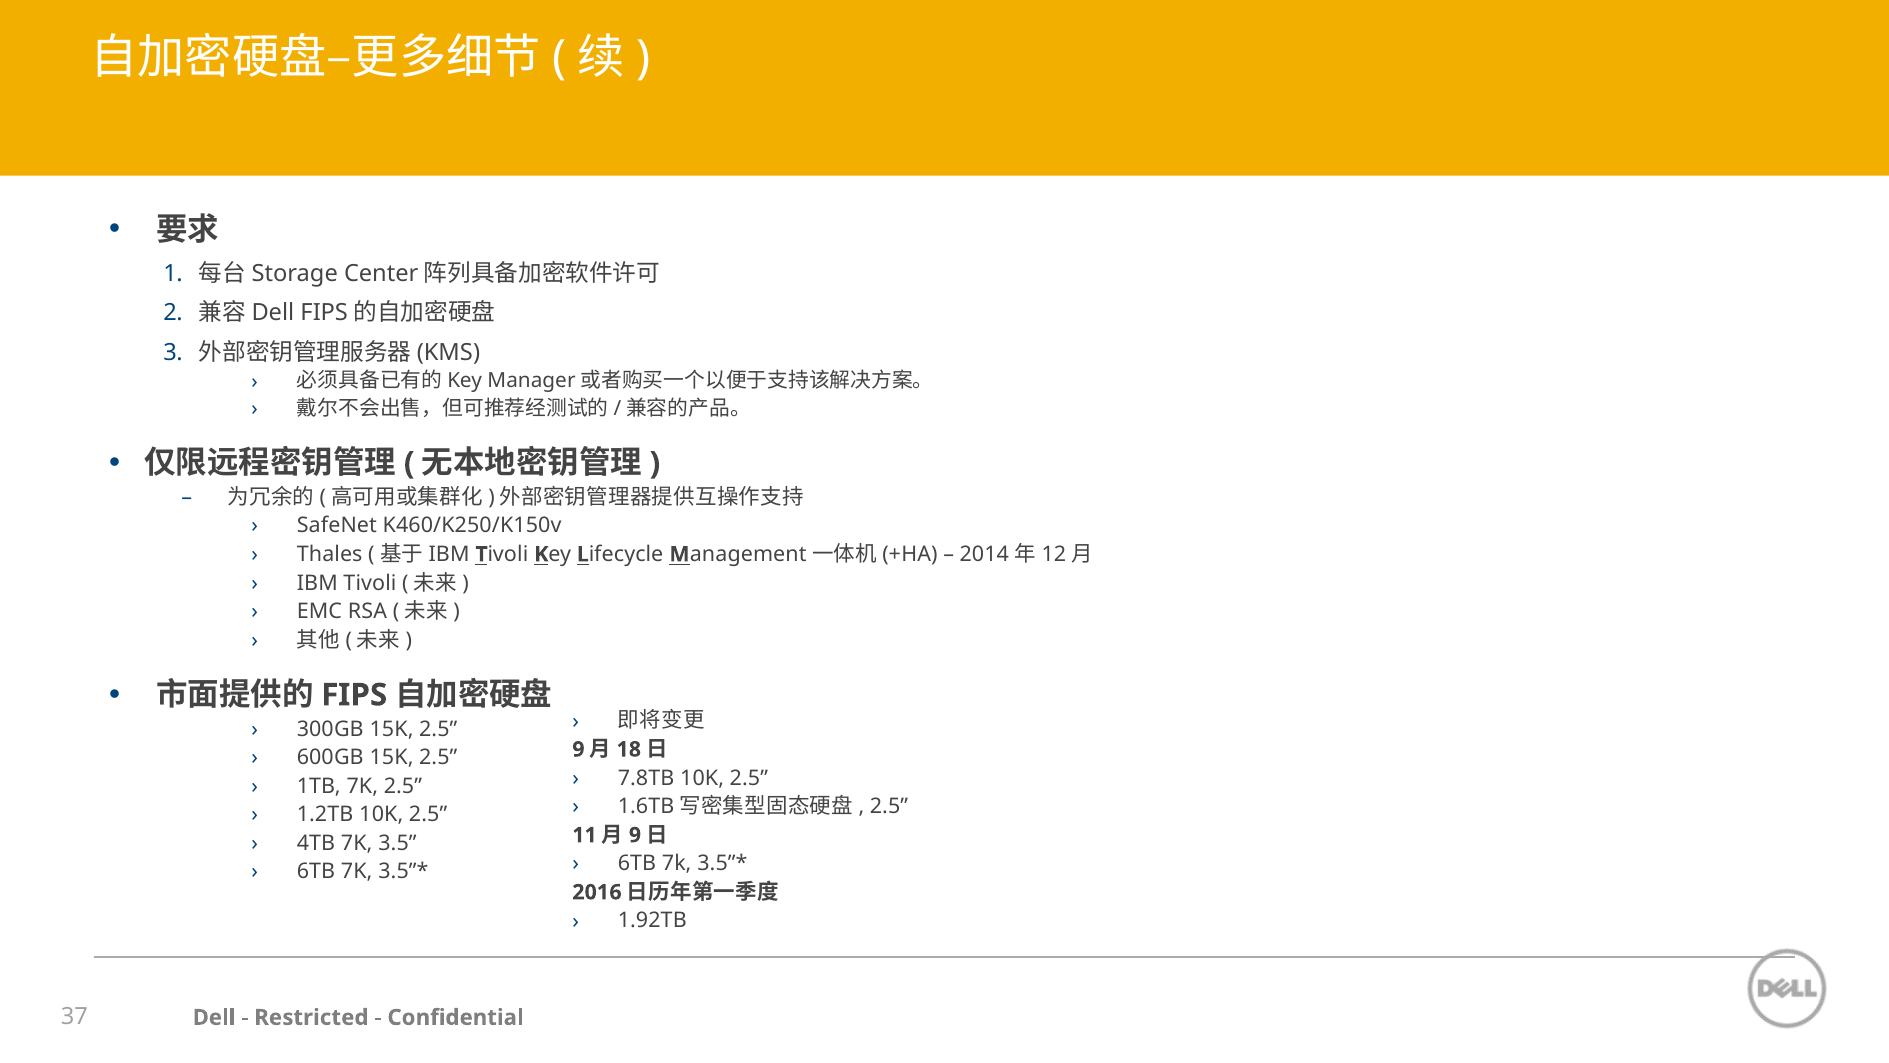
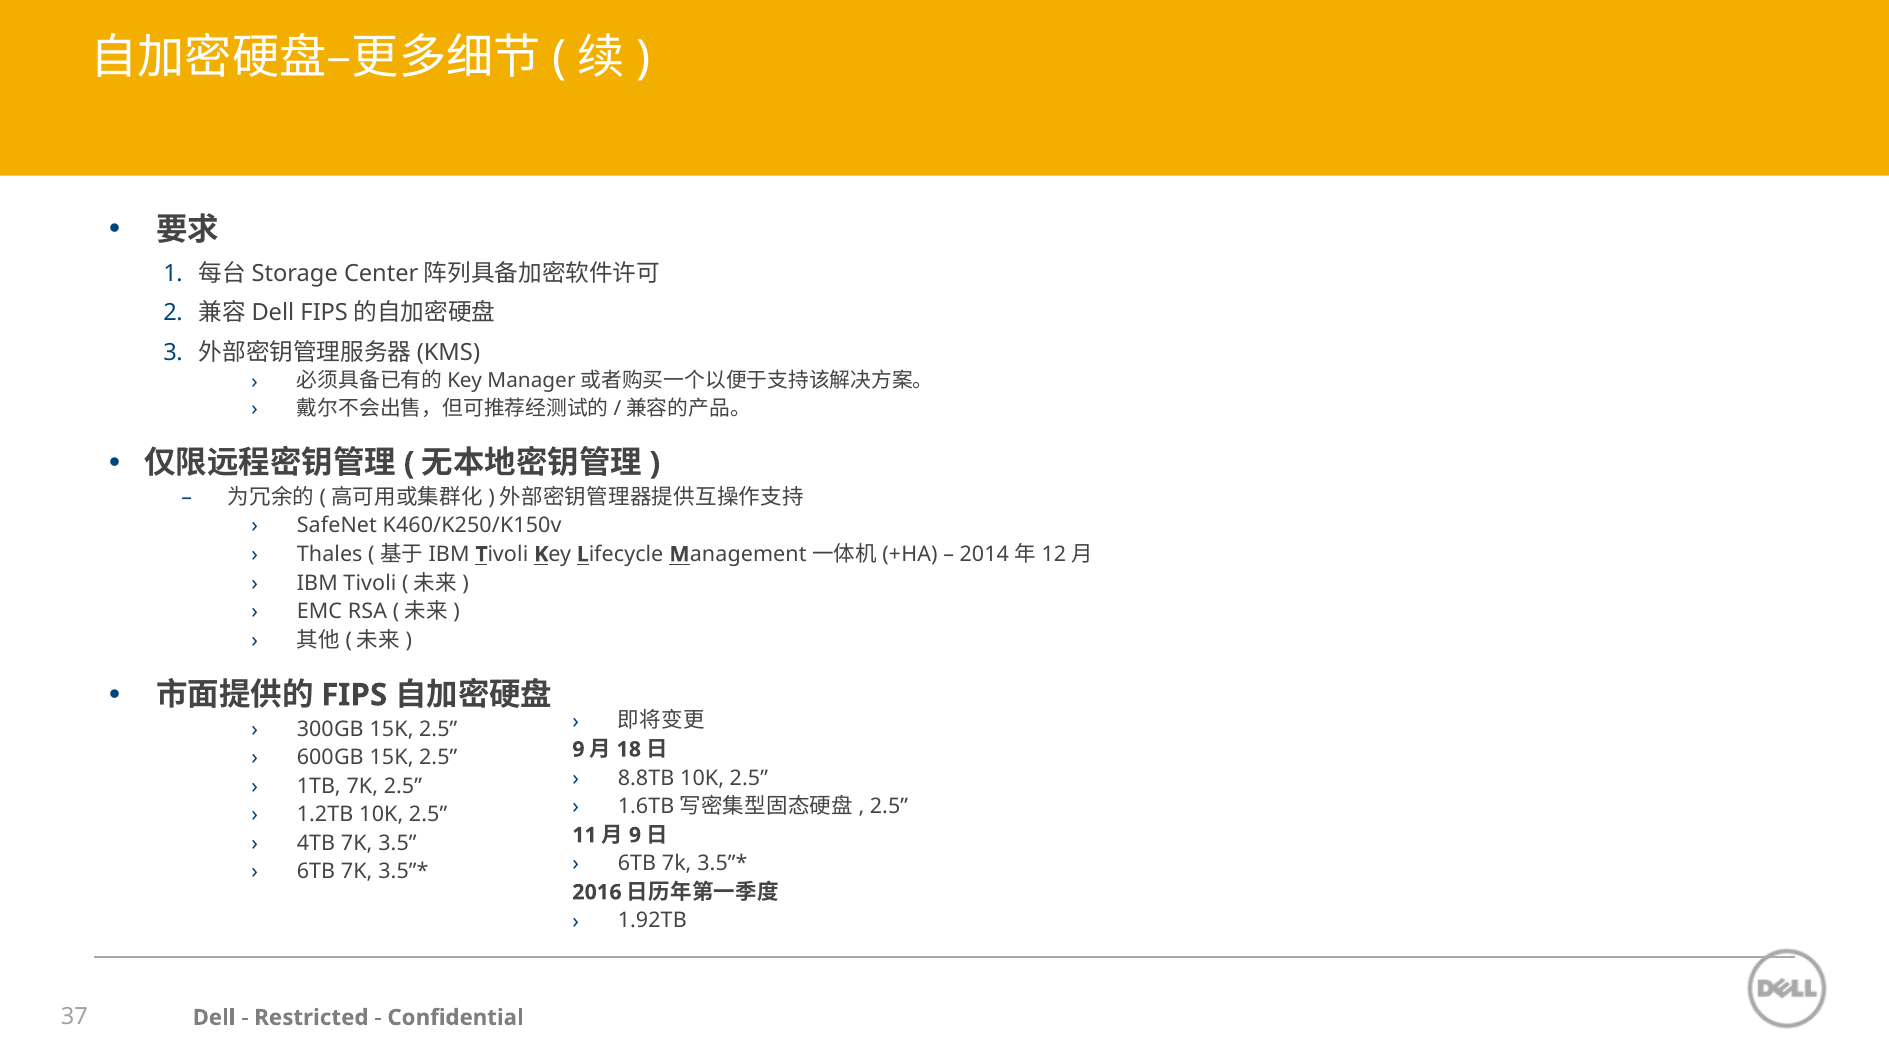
7.8TB: 7.8TB -> 8.8TB (646, 778)
